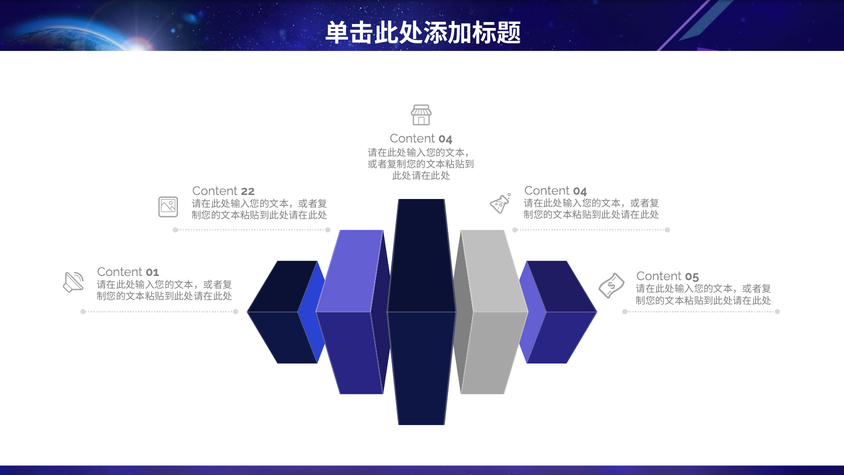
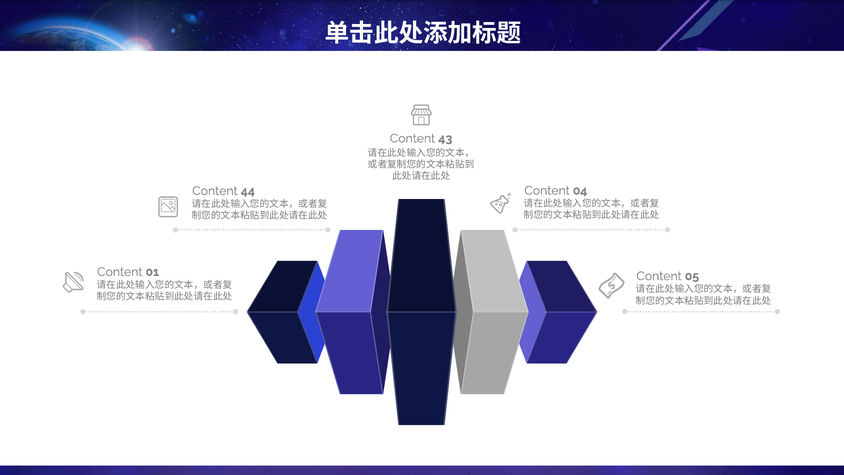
04: 04 -> 43 (445, 138)
22: 22 -> 44 (248, 191)
